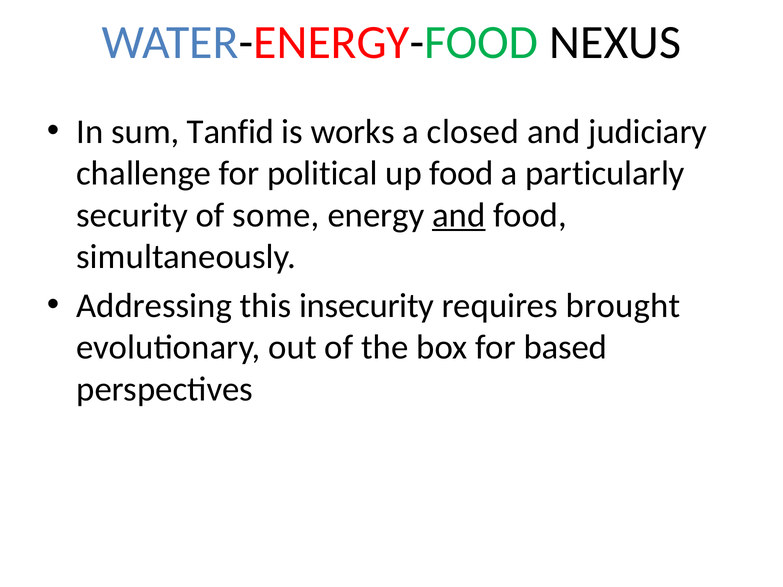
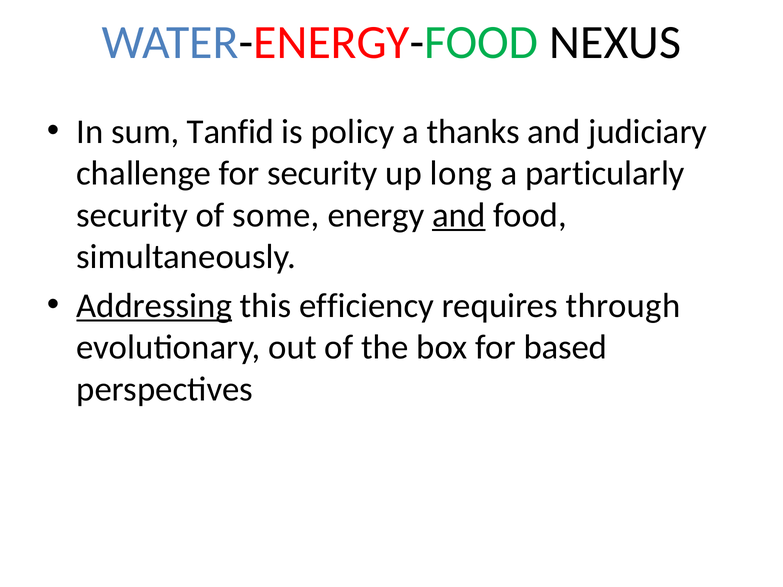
works: works -> policy (352, 132)
closed: closed -> thanks (473, 132)
for political: political -> security (322, 173)
up food: food -> long (461, 173)
Addressing underline: none -> present (154, 306)
insecurity: insecurity -> efficiency (367, 306)
brought: brought -> through (623, 306)
